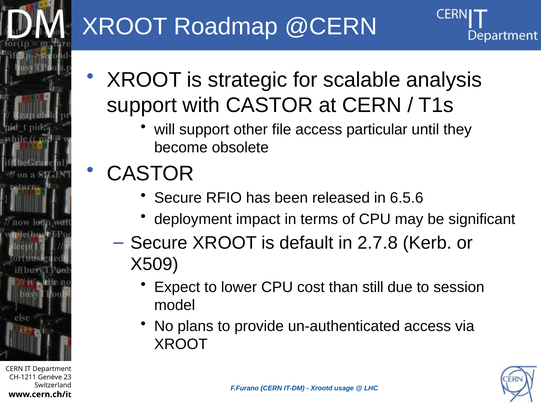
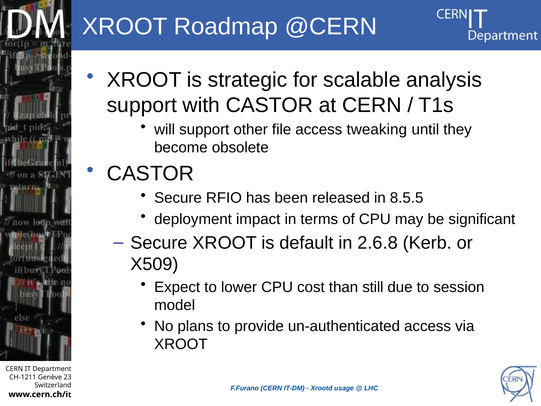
particular: particular -> tweaking (377, 129)
6.5.6: 6.5.6 -> 8.5.5 (407, 198)
2.7.8: 2.7.8 -> 2.6.8 (378, 243)
